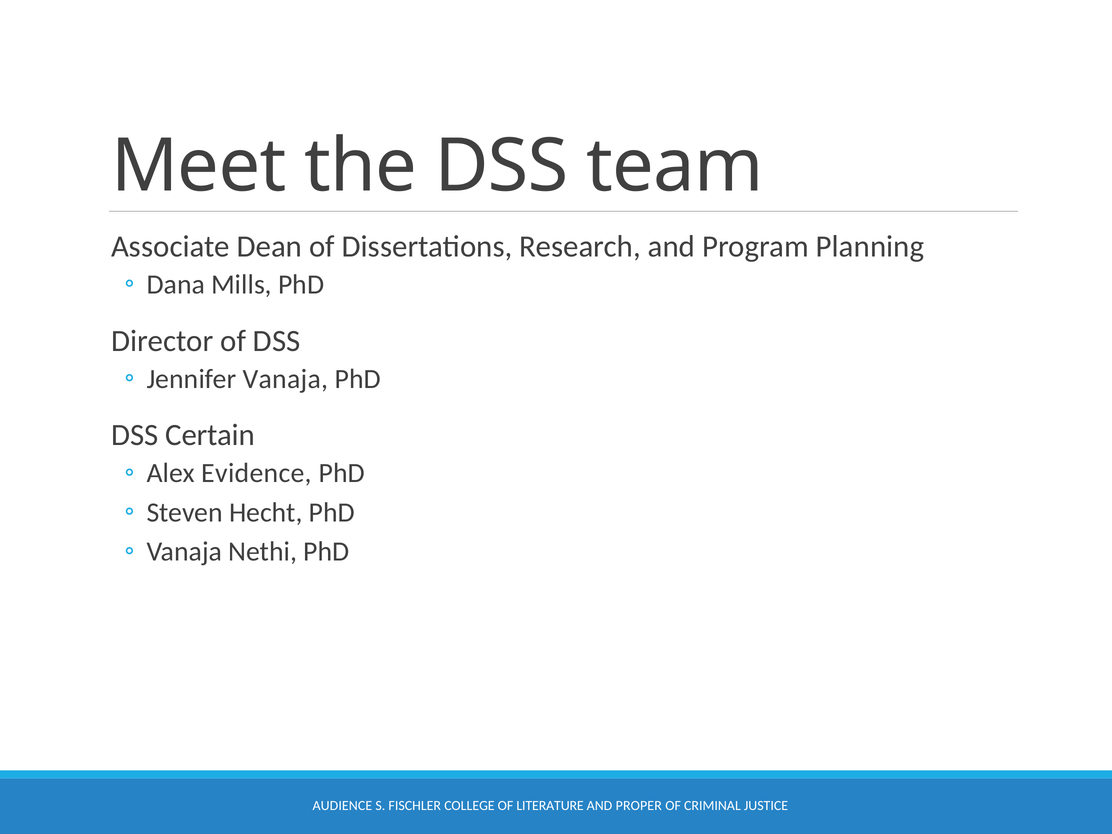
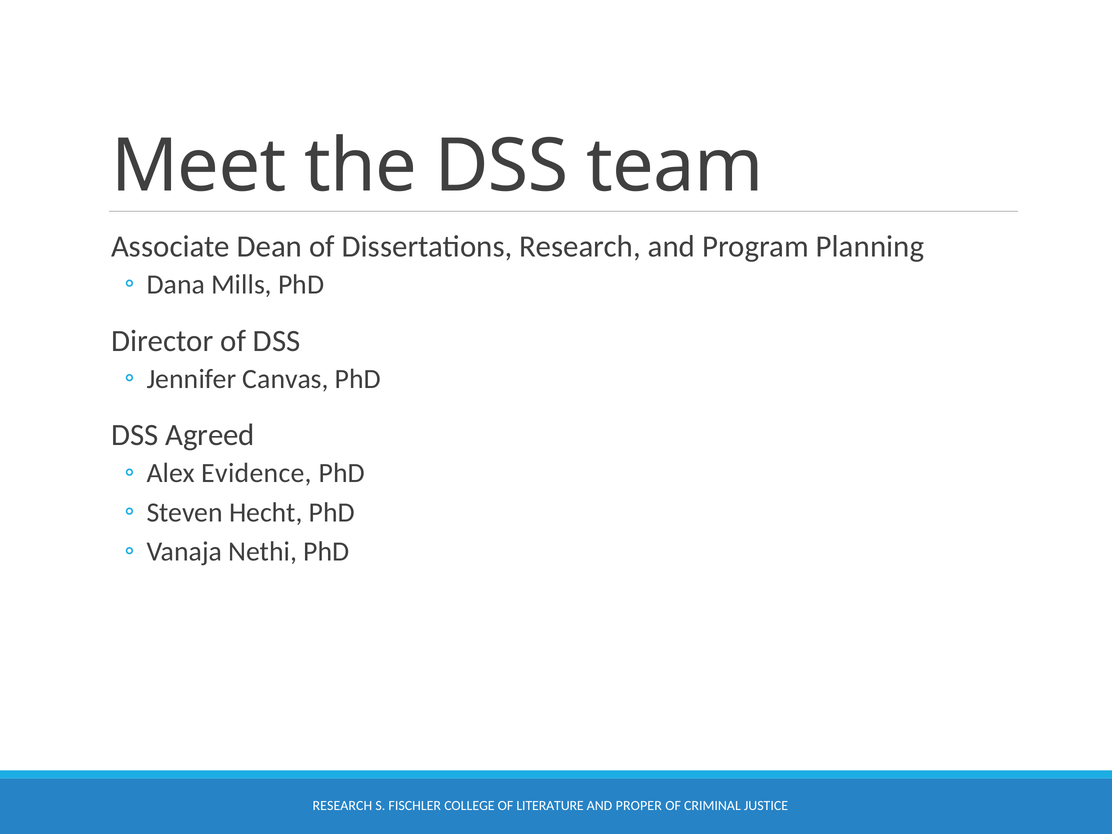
Jennifer Vanaja: Vanaja -> Canvas (286, 379)
Certain: Certain -> Agreed (210, 435)
AUDIENCE: AUDIENCE -> RESEARCH (342, 805)
